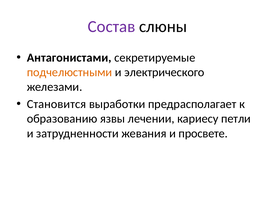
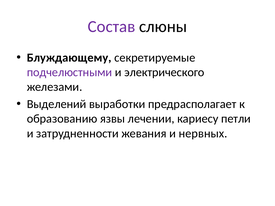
Антагонистами: Антагонистами -> Блуждающему (69, 58)
подчелюстными colour: orange -> purple (69, 72)
Становится: Становится -> Выделений (57, 104)
просвете: просвете -> нервных (203, 134)
